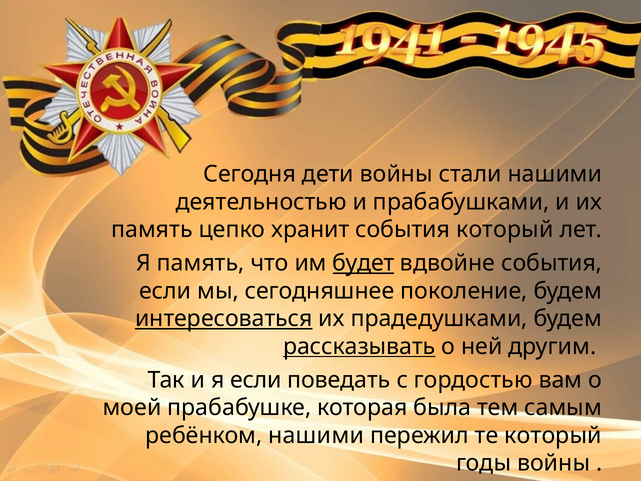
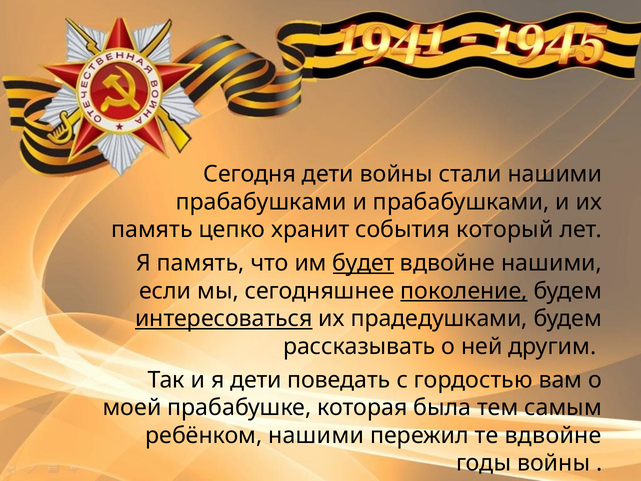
деятельностью: деятельностью -> прабабушками (261, 202)
вдвойне события: события -> нашими (552, 263)
поколение underline: none -> present (464, 291)
рассказывать underline: present -> none (359, 346)
я если: если -> дети (256, 380)
те который: который -> вдвойне (553, 435)
